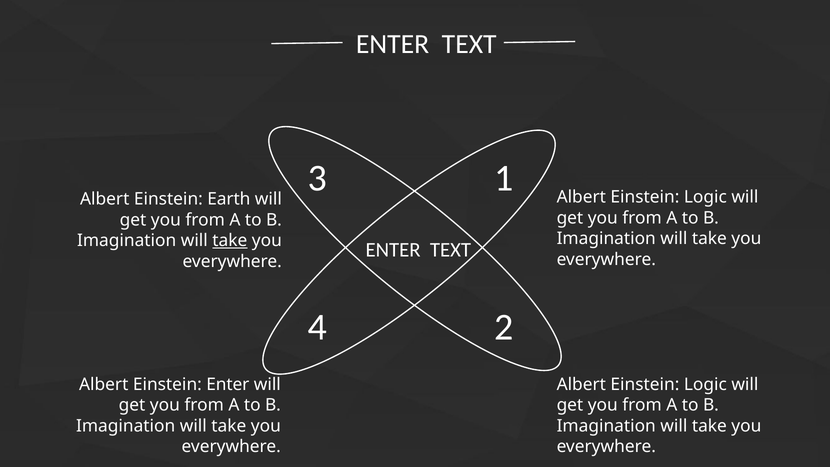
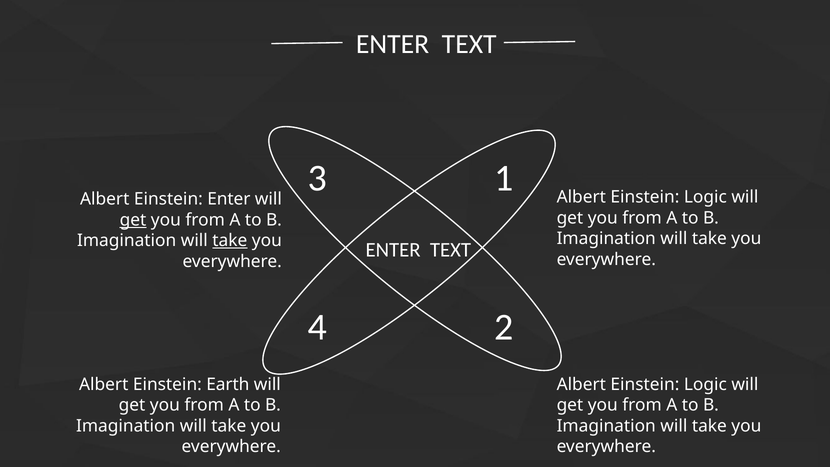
Einstein Earth: Earth -> Enter (229, 199)
get underline: none -> present (133, 220)
Einstein Enter: Enter -> Earth (228, 384)
